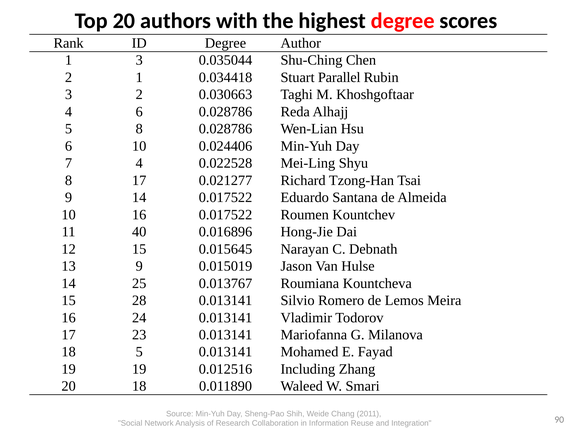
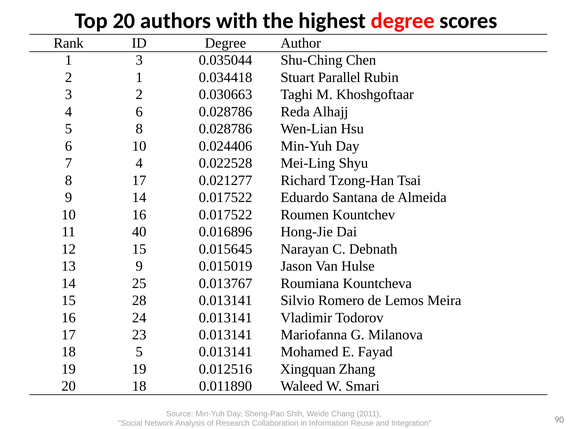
Including: Including -> Xingquan (308, 369)
